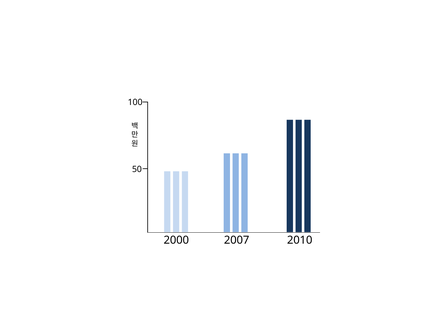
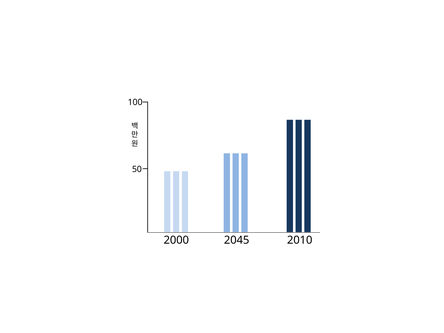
2007: 2007 -> 2045 (237, 240)
